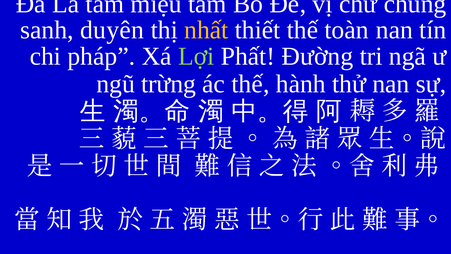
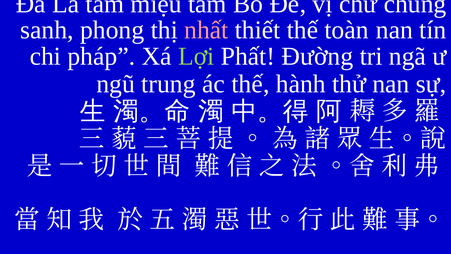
duyên: duyên -> phong (112, 30)
nhất colour: yellow -> pink (206, 30)
ngũ trừng: trừng -> trung (168, 84)
